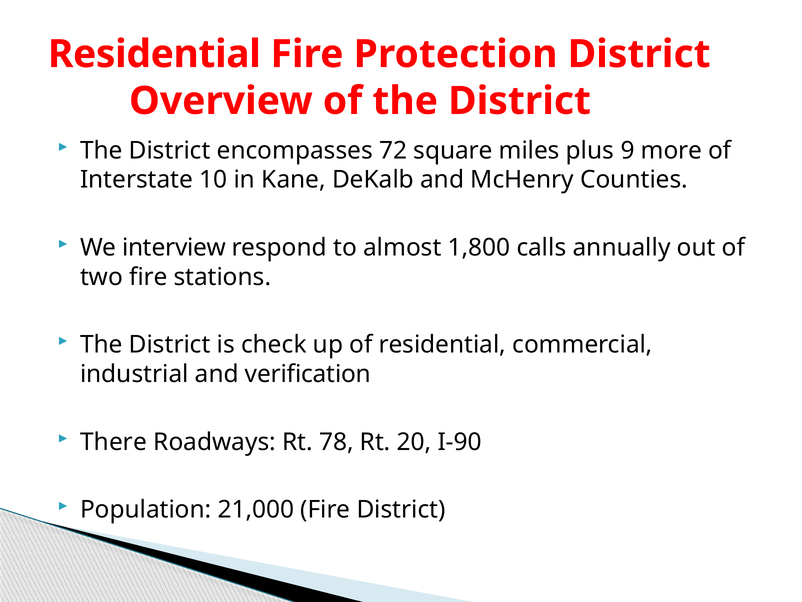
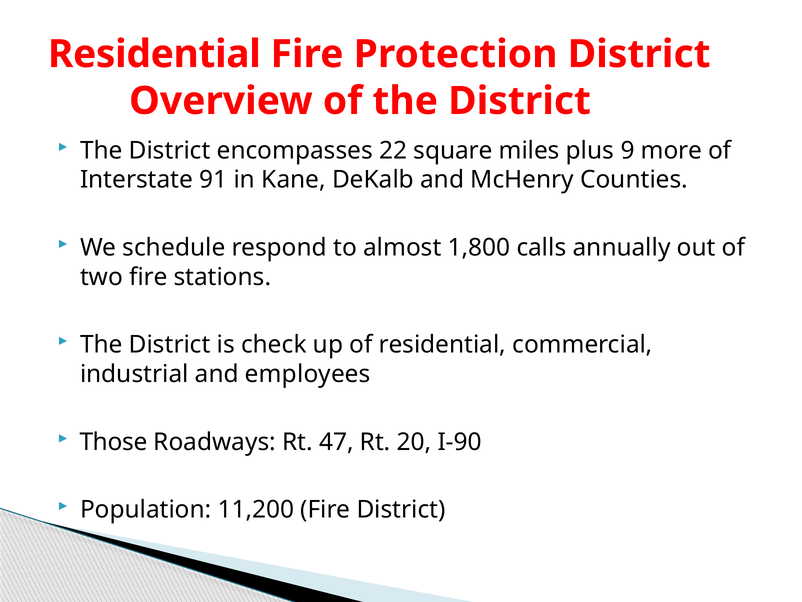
72: 72 -> 22 (393, 150)
10: 10 -> 91 (213, 180)
interview: interview -> schedule (174, 247)
verification: verification -> employees (308, 374)
There: There -> Those (114, 442)
78: 78 -> 47 (336, 442)
21,000: 21,000 -> 11,200 (256, 509)
